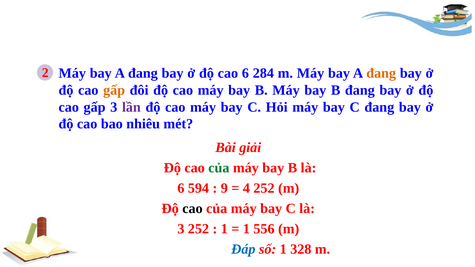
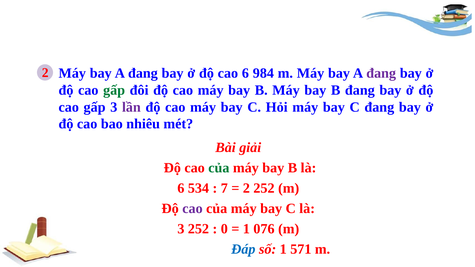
284: 284 -> 984 (263, 73)
đang colour: orange -> purple (381, 73)
gấp colour: orange -> green (114, 90)
594: 594 -> 534 (198, 188)
9: 9 -> 7 (224, 188)
4: 4 -> 2 (246, 188)
cao colour: black -> purple (192, 208)
1: 1 -> 0 (224, 229)
556: 556 -> 076 (264, 229)
328: 328 -> 571 (301, 249)
